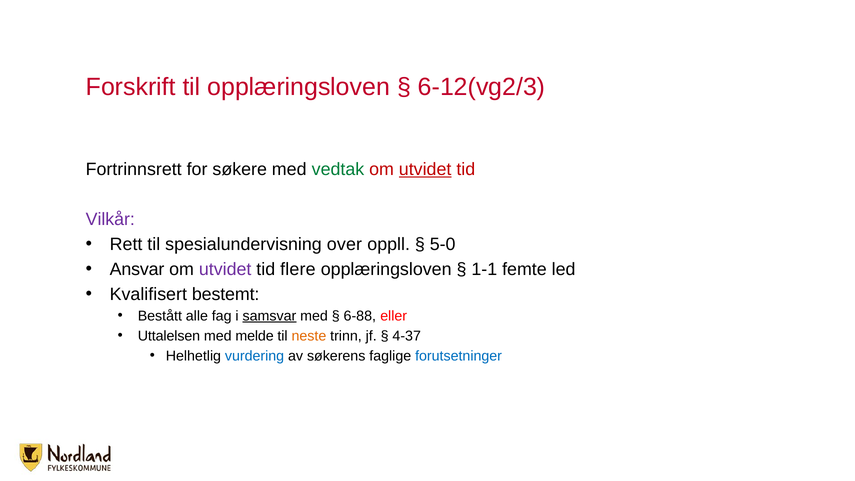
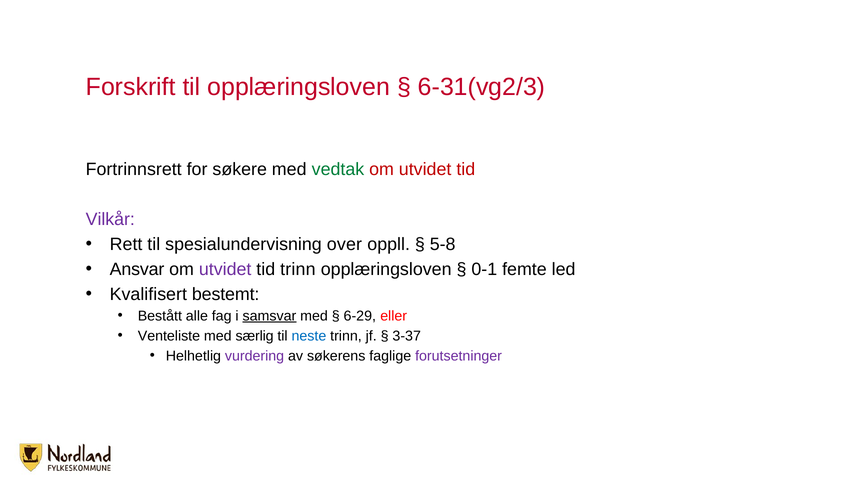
6-12(vg2/3: 6-12(vg2/3 -> 6-31(vg2/3 (482, 87)
utvidet underline: present -> none (425, 169)
5-0: 5-0 -> 5-8 (443, 244)
tid flere: flere -> trinn (298, 269)
1-1: 1-1 -> 0-1 (484, 269)
6-88: 6-88 -> 6-29 (360, 316)
Uttalelsen: Uttalelsen -> Venteliste (169, 336)
melde: melde -> særlig (255, 336)
neste colour: orange -> blue (309, 336)
4-37: 4-37 -> 3-37 (407, 336)
vurdering colour: blue -> purple (255, 356)
forutsetninger colour: blue -> purple (459, 356)
